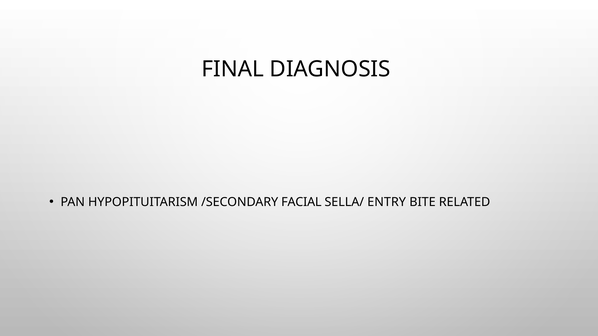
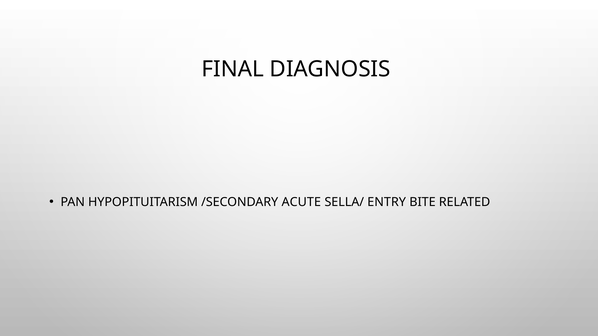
FACIAL: FACIAL -> ACUTE (301, 202)
